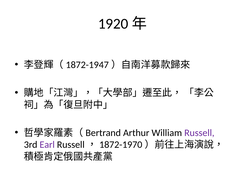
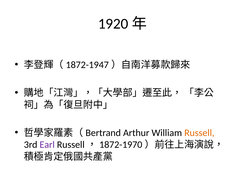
Russell colour: purple -> orange (199, 133)
